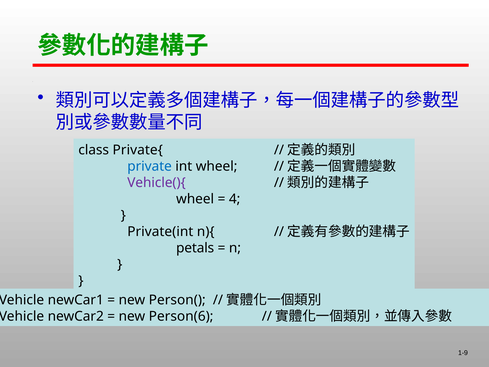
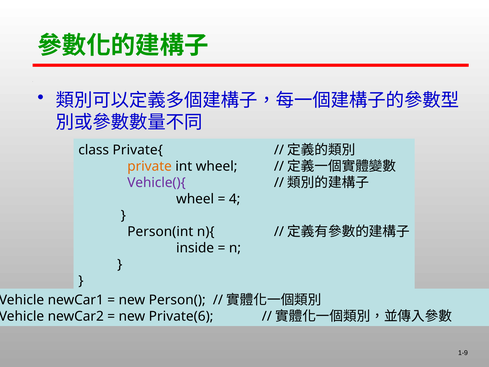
private colour: blue -> orange (150, 166)
Private(int: Private(int -> Person(int (160, 232)
petals: petals -> inside (195, 248)
Person(6: Person(6 -> Private(6 (181, 316)
